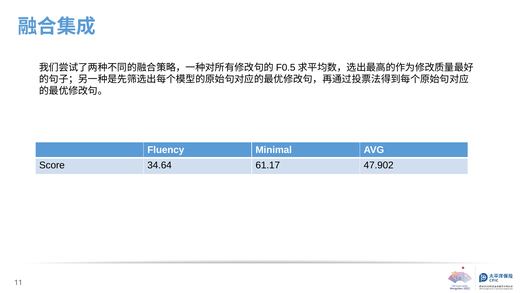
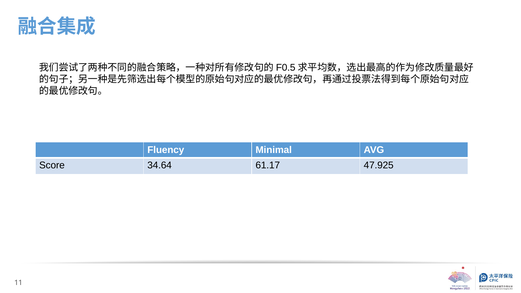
47.902: 47.902 -> 47.925 (379, 165)
